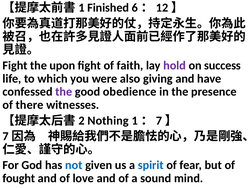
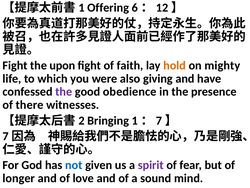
Finished: Finished -> Offering (108, 8)
hold colour: purple -> orange (175, 65)
success: success -> mighty (222, 65)
Nothing: Nothing -> Bringing (108, 120)
spirit colour: blue -> purple (151, 165)
fought: fought -> longer (19, 178)
